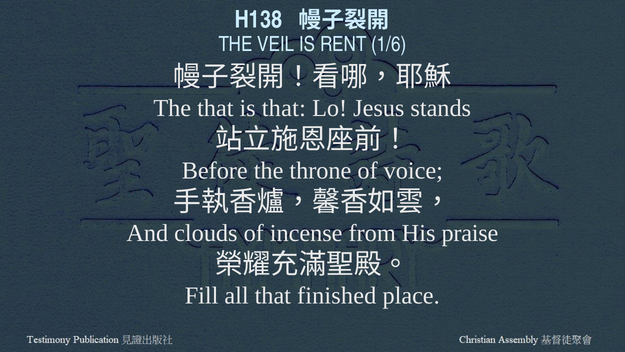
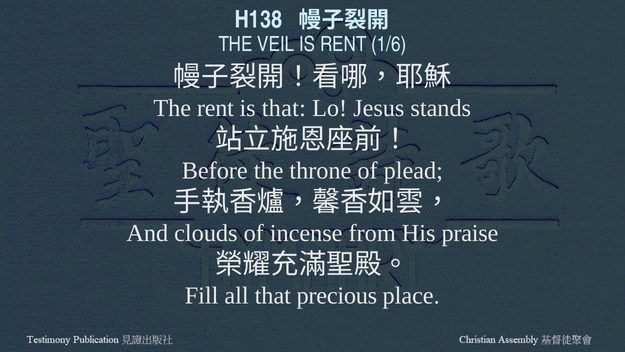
The that: that -> rent (215, 108)
voice: voice -> plead (413, 170)
finished: finished -> precious (337, 295)
